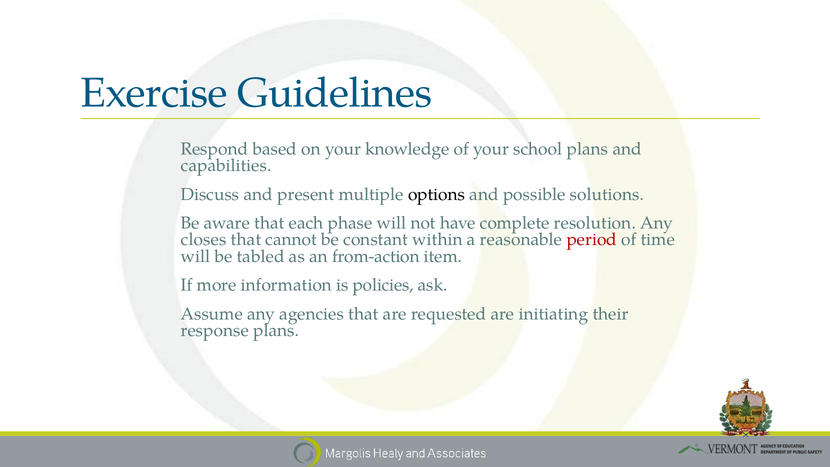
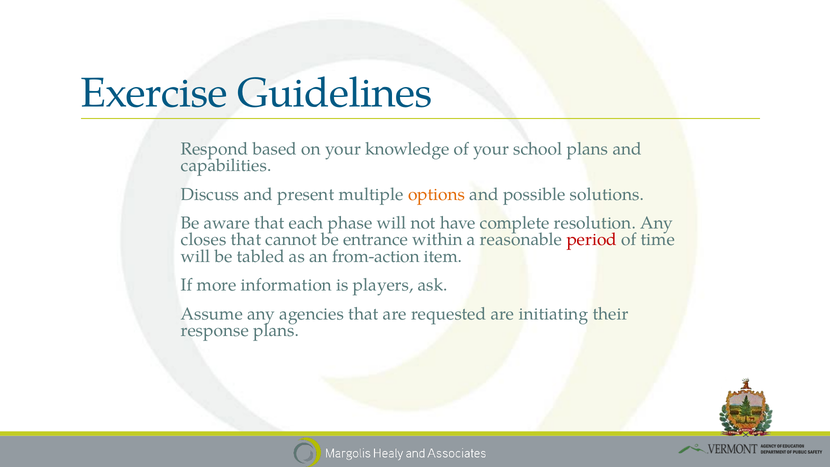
options colour: black -> orange (437, 194)
constant: constant -> entrance (376, 240)
policies: policies -> players (383, 285)
